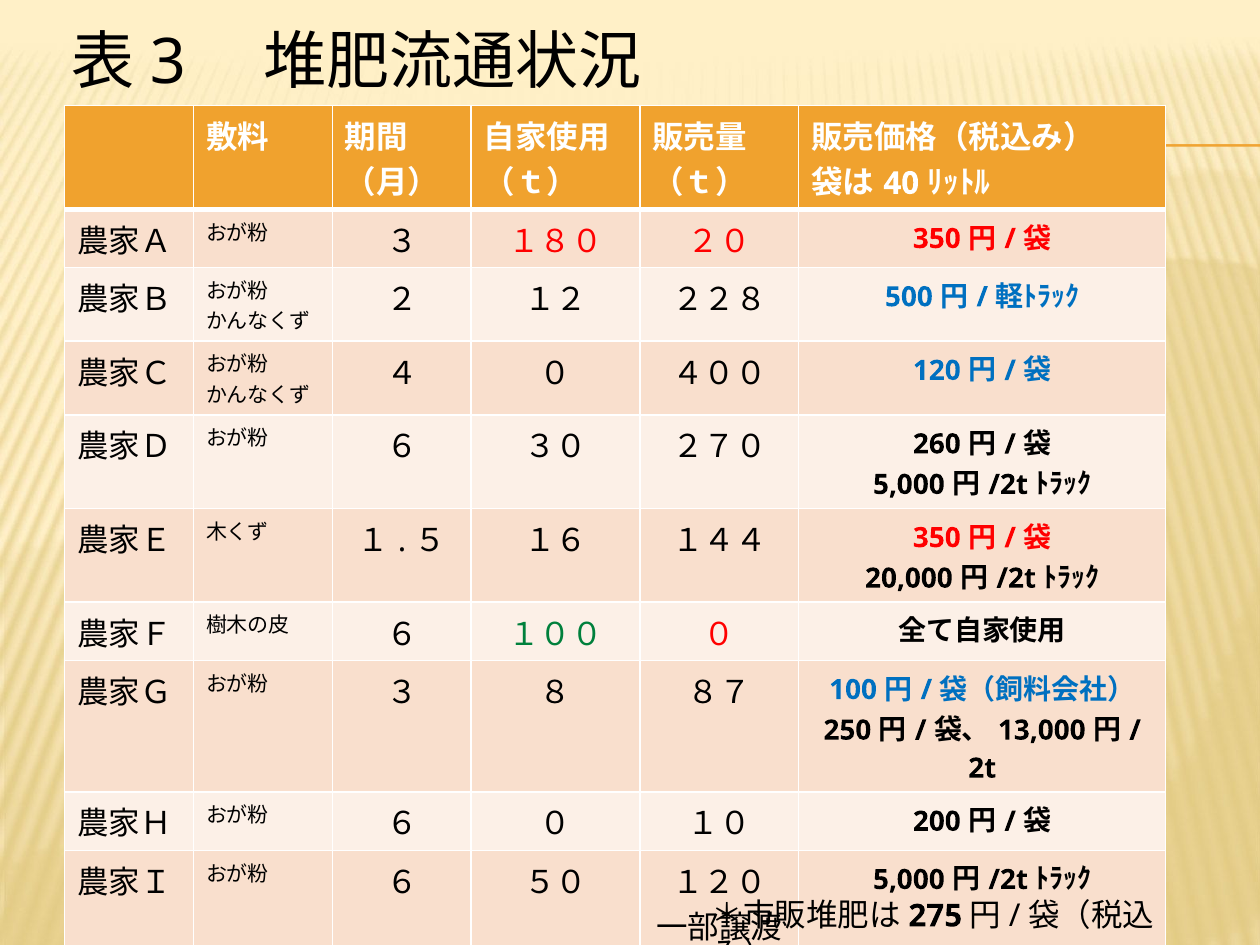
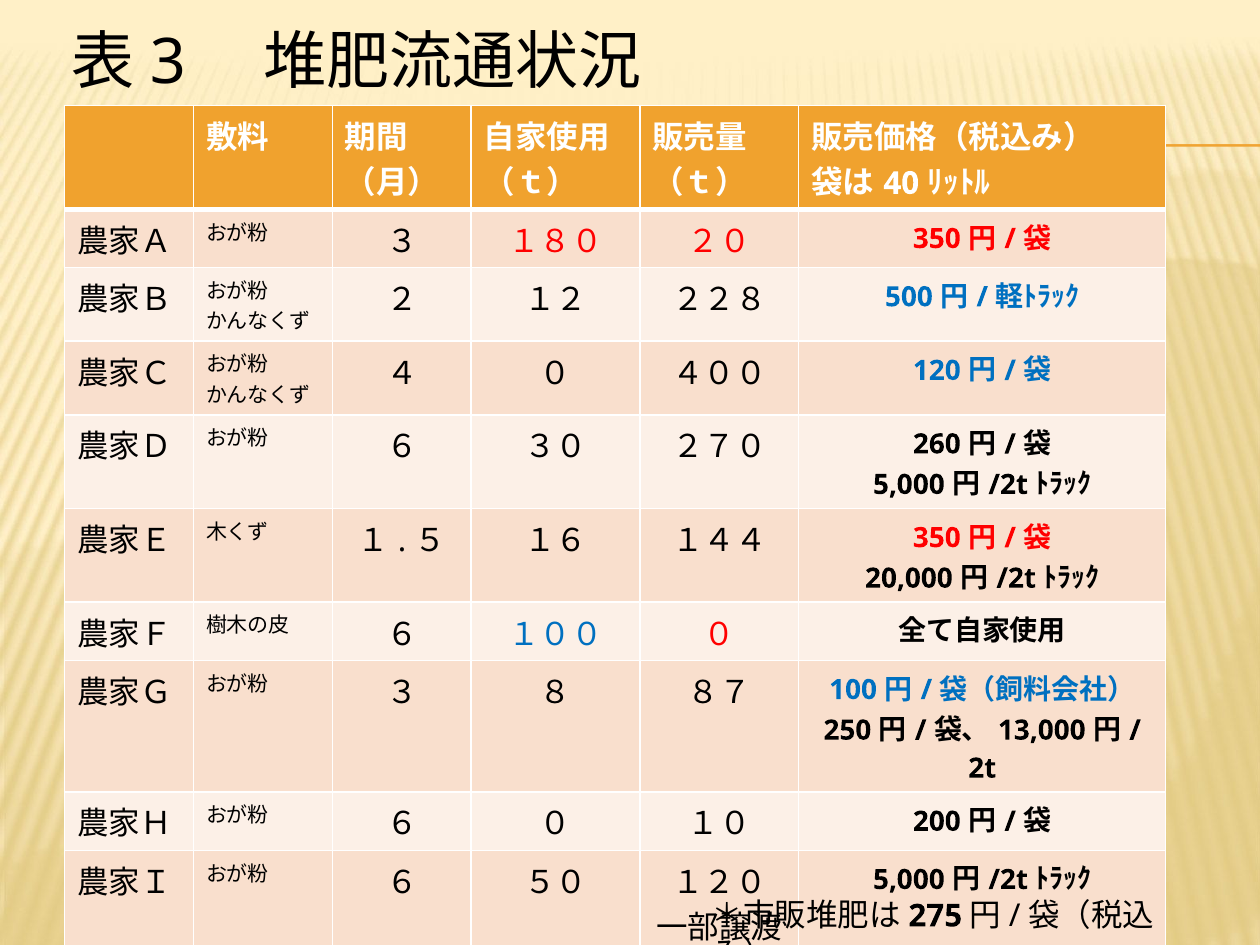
１００ colour: green -> blue (556, 635)
